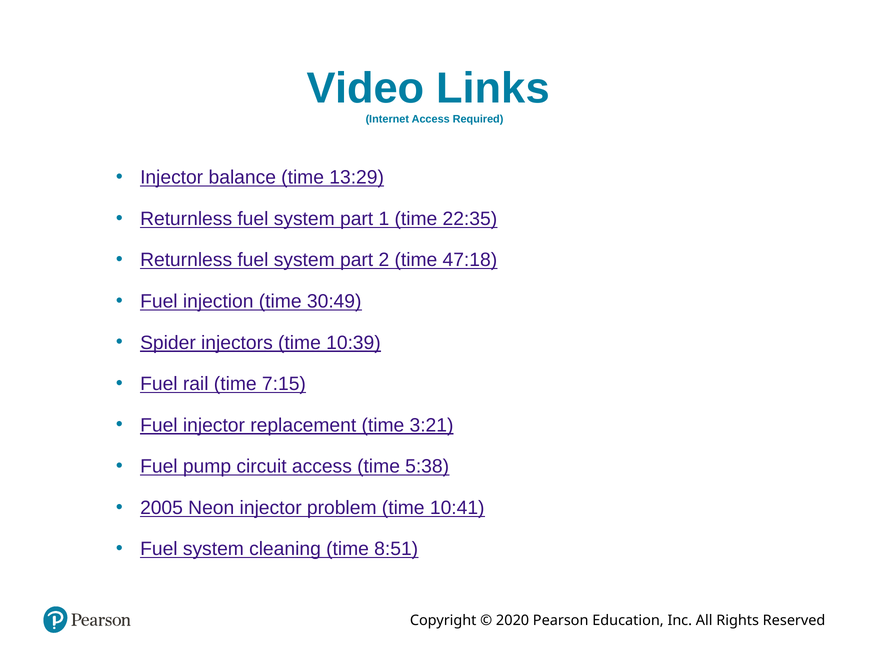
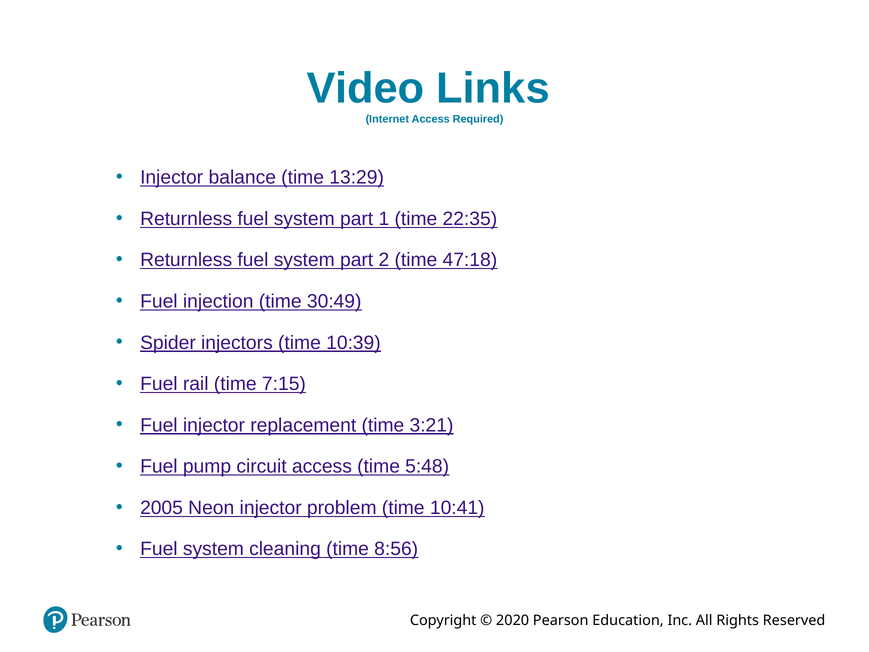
5:38: 5:38 -> 5:48 (427, 466)
8:51: 8:51 -> 8:56 (396, 549)
